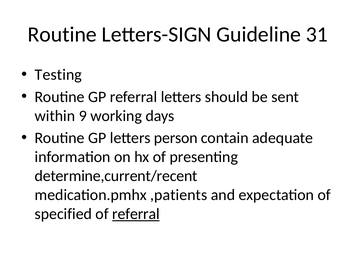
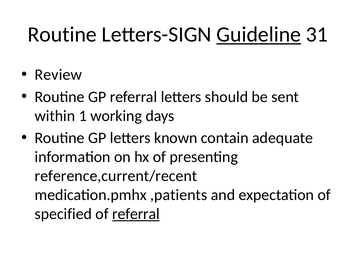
Guideline underline: none -> present (259, 34)
Testing: Testing -> Review (58, 75)
9: 9 -> 1 (83, 116)
person: person -> known (176, 138)
determine,current/recent: determine,current/recent -> reference,current/recent (116, 176)
